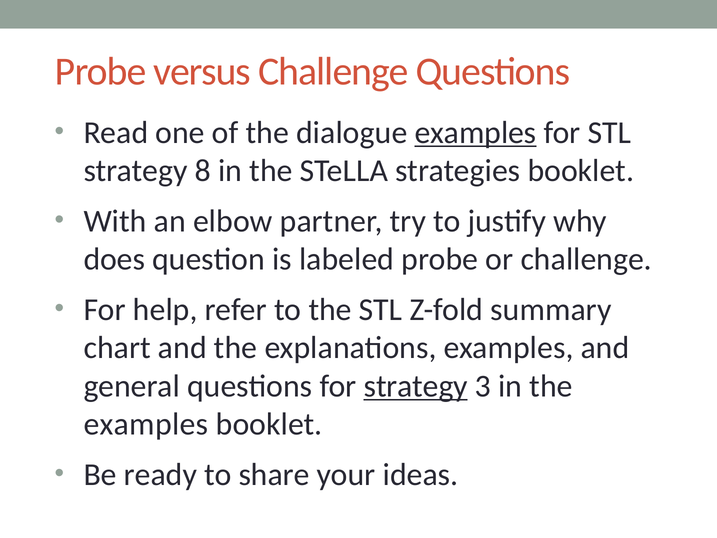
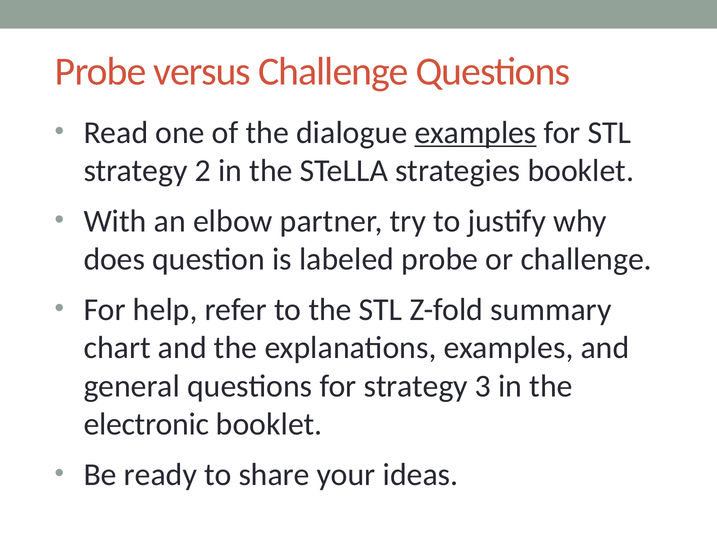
8: 8 -> 2 (203, 171)
strategy underline: present -> none (416, 386)
examples: examples -> electronic (146, 424)
